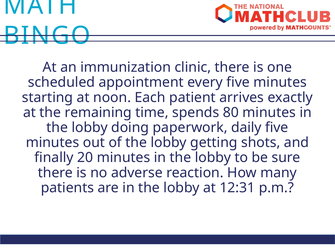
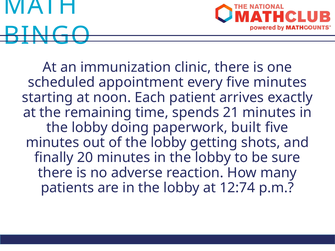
80: 80 -> 21 (231, 113)
daily: daily -> built (246, 128)
12:31: 12:31 -> 12:74 (237, 188)
